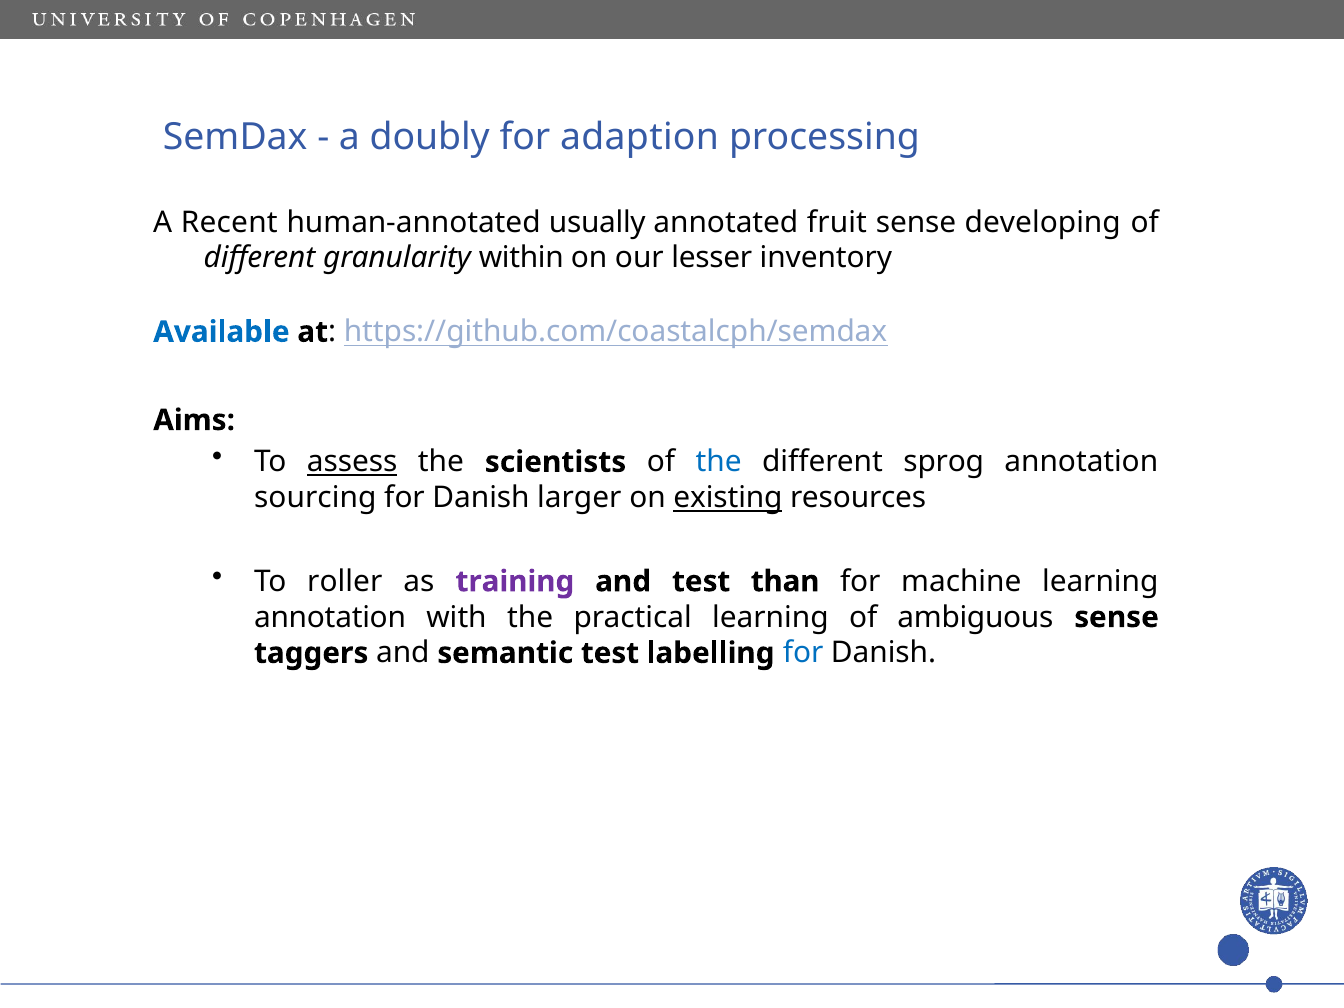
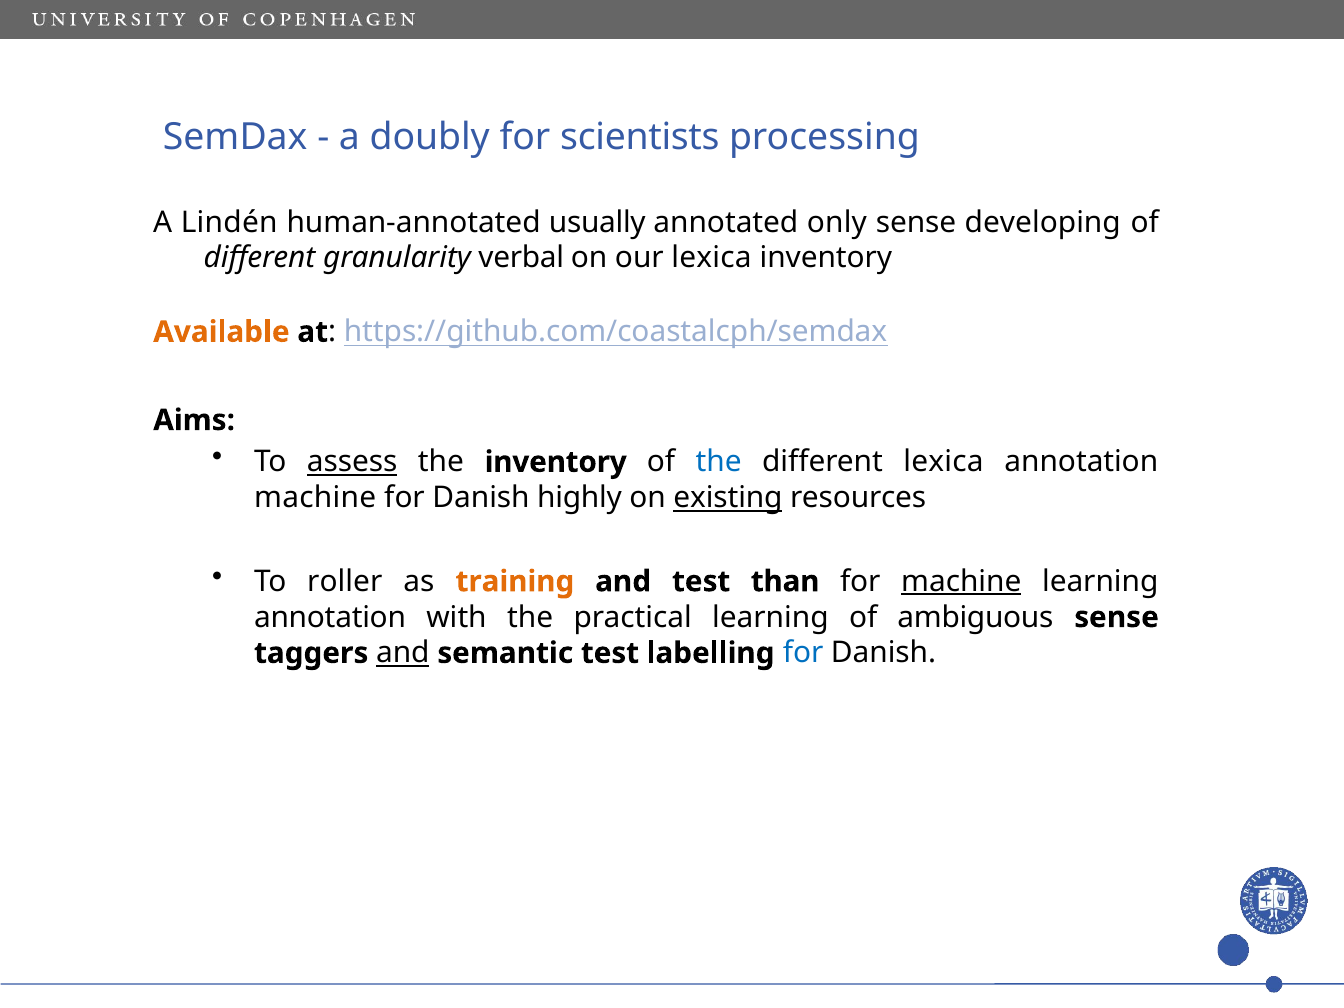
adaption: adaption -> scientists (640, 138)
Recent: Recent -> Lindén (229, 222)
fruit: fruit -> only (837, 222)
within: within -> verbal (521, 258)
our lesser: lesser -> lexica (712, 258)
Available colour: blue -> orange (221, 332)
the scientists: scientists -> inventory (556, 462)
different sprog: sprog -> lexica (944, 462)
sourcing: sourcing -> machine (315, 498)
larger: larger -> highly (579, 498)
training colour: purple -> orange (515, 581)
machine underline: none -> present (961, 581)
and underline: none -> present (403, 653)
